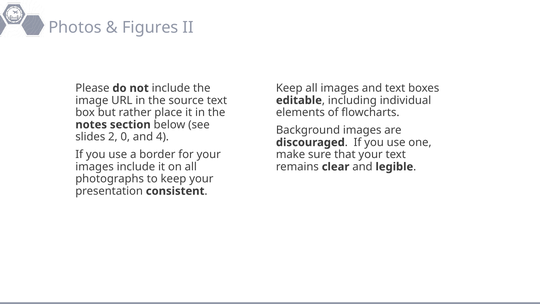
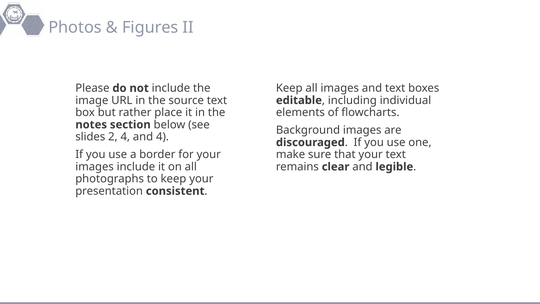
2 0: 0 -> 4 (125, 137)
